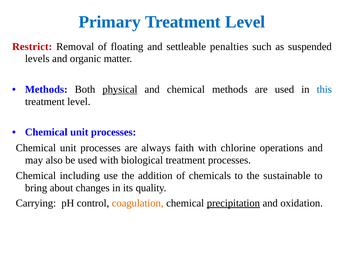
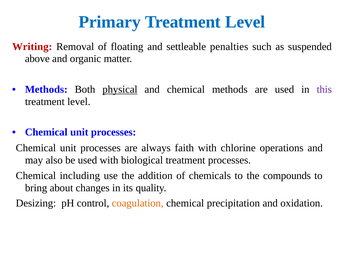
Restrict: Restrict -> Writing (32, 46)
levels: levels -> above (37, 59)
this colour: blue -> purple (324, 89)
sustainable: sustainable -> compounds (287, 176)
Carrying: Carrying -> Desizing (36, 203)
precipitation underline: present -> none (233, 203)
